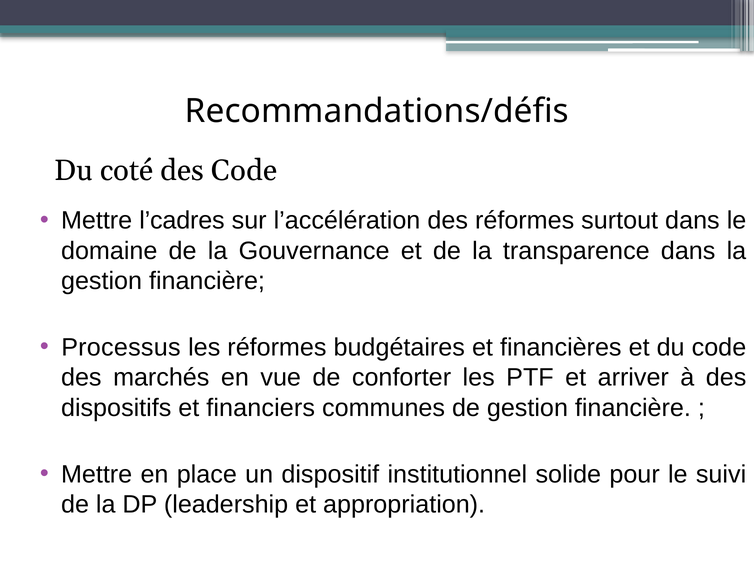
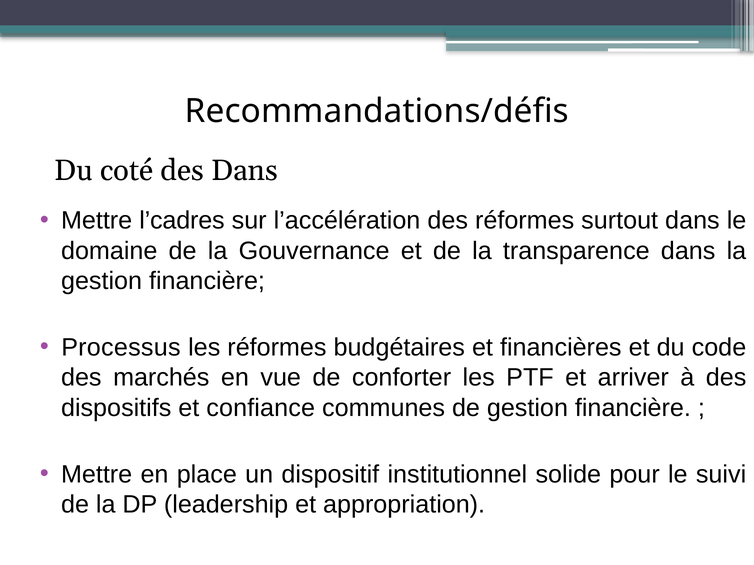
des Code: Code -> Dans (244, 171)
financiers: financiers -> confiance (261, 408)
